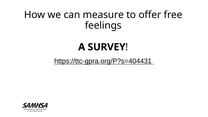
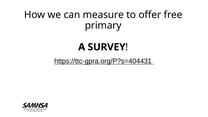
feelings: feelings -> primary (103, 25)
